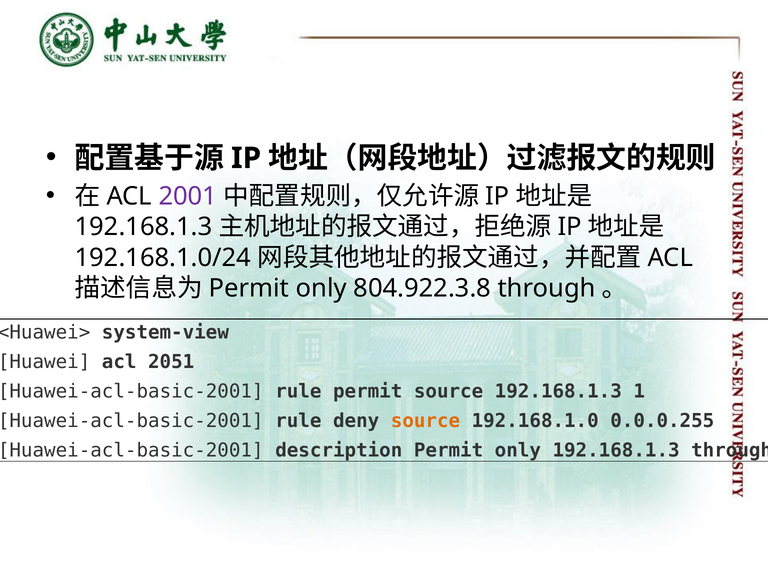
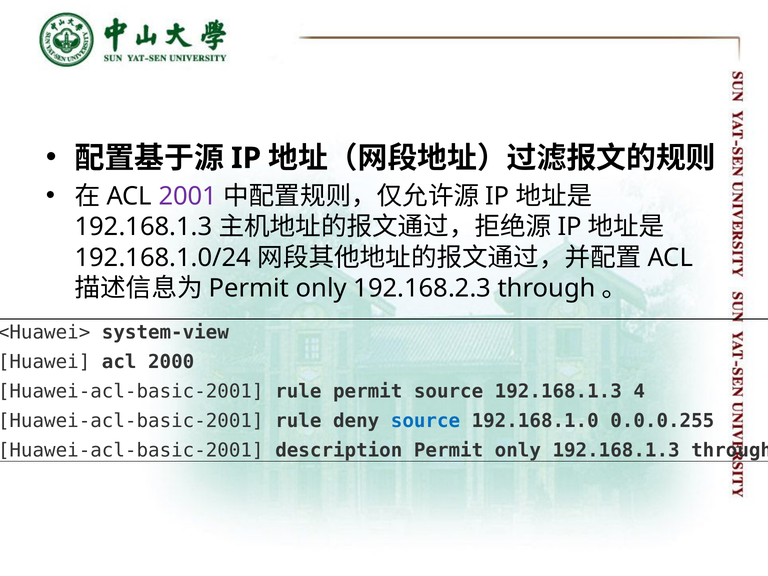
804.922.3.8: 804.922.3.8 -> 192.168.2.3 (422, 288)
2051: 2051 -> 2000 (171, 362)
1: 1 -> 4 (639, 391)
source colour: orange -> blue (425, 421)
